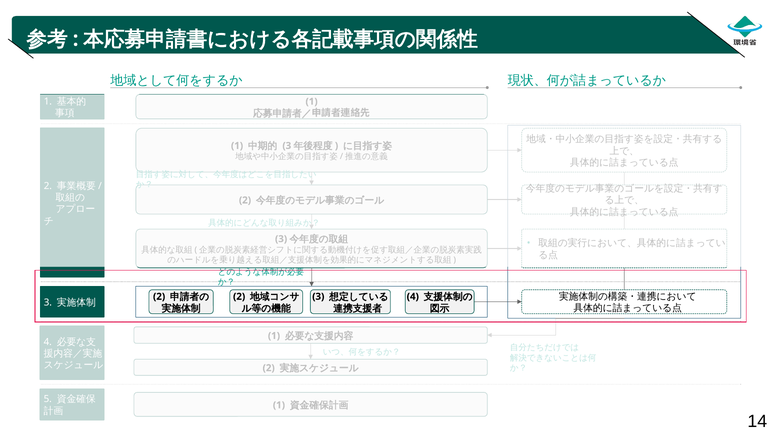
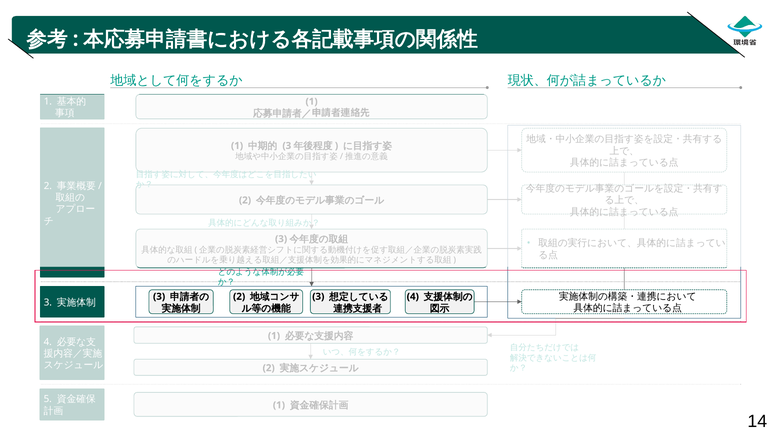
2: 2 -> 3 (159, 297)
